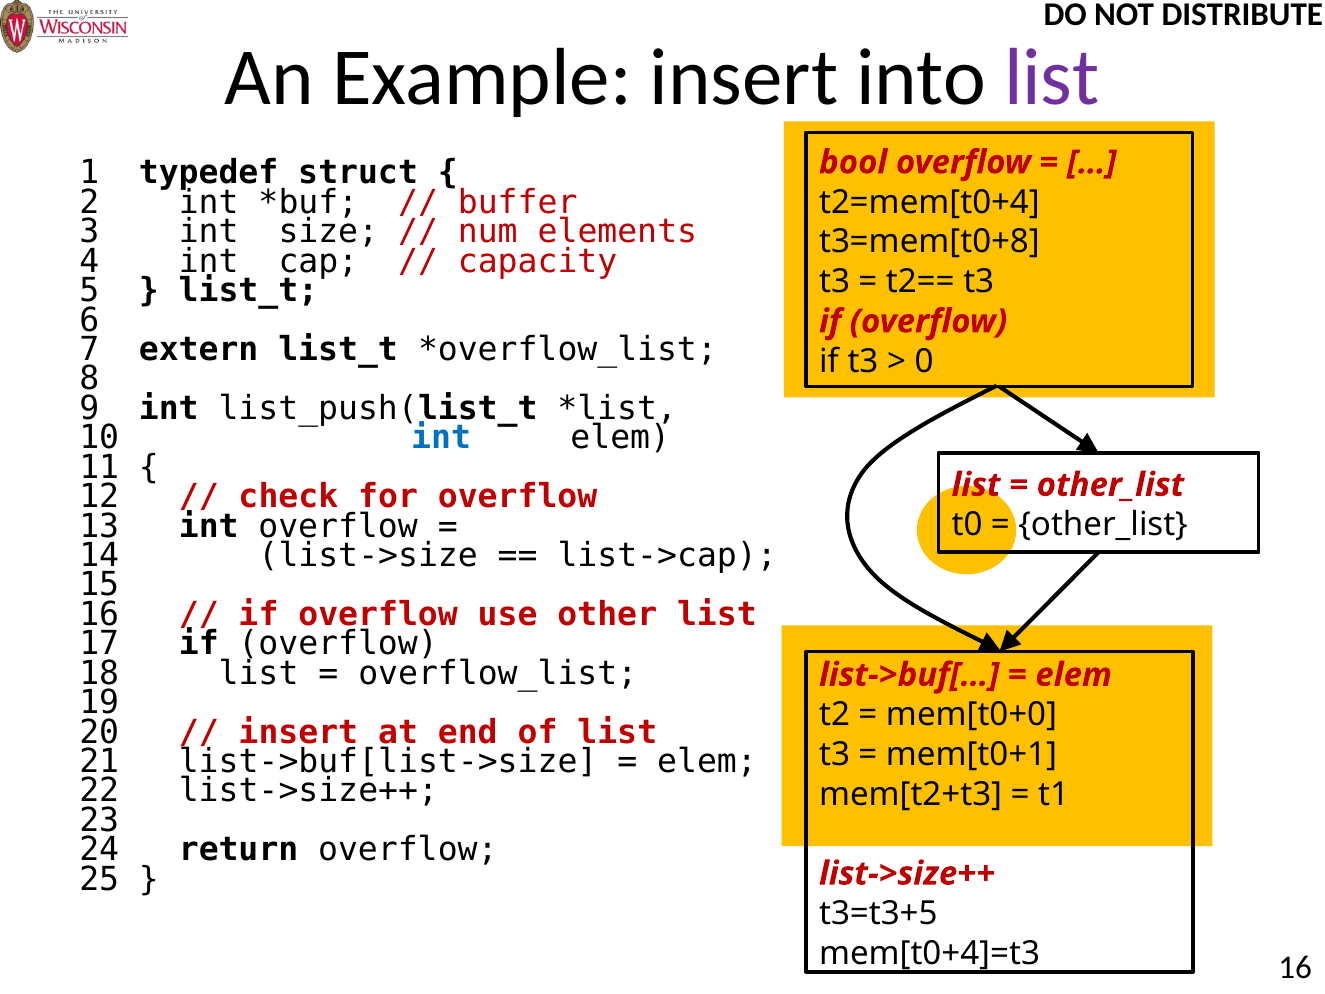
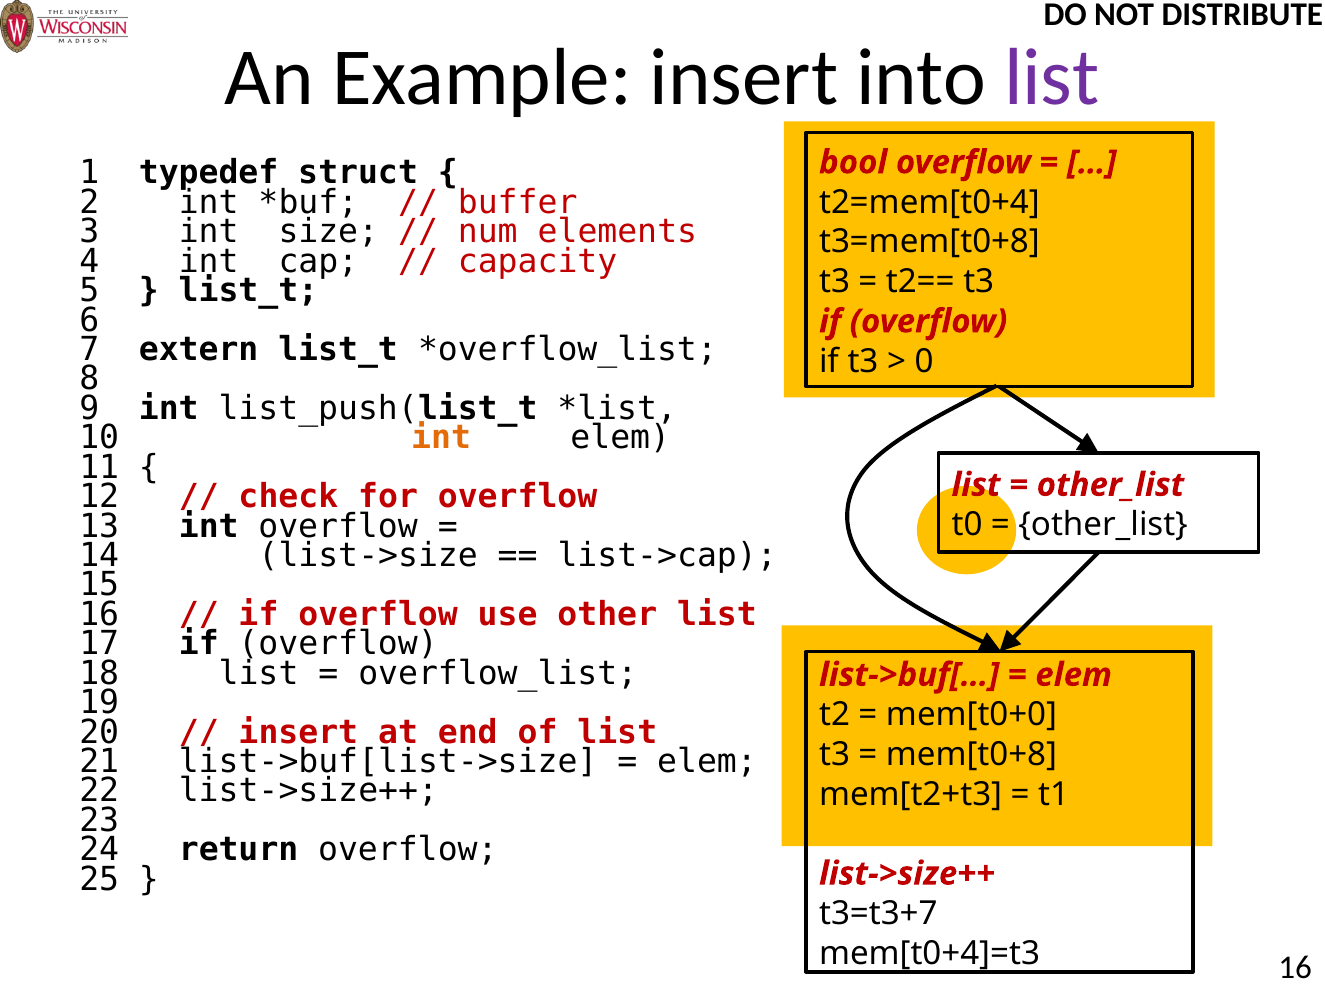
int colour: blue -> orange (441, 438)
mem[t0+1: mem[t0+1 -> mem[t0+8 (971, 754)
t3=t3+5: t3=t3+5 -> t3=t3+7 (878, 913)
